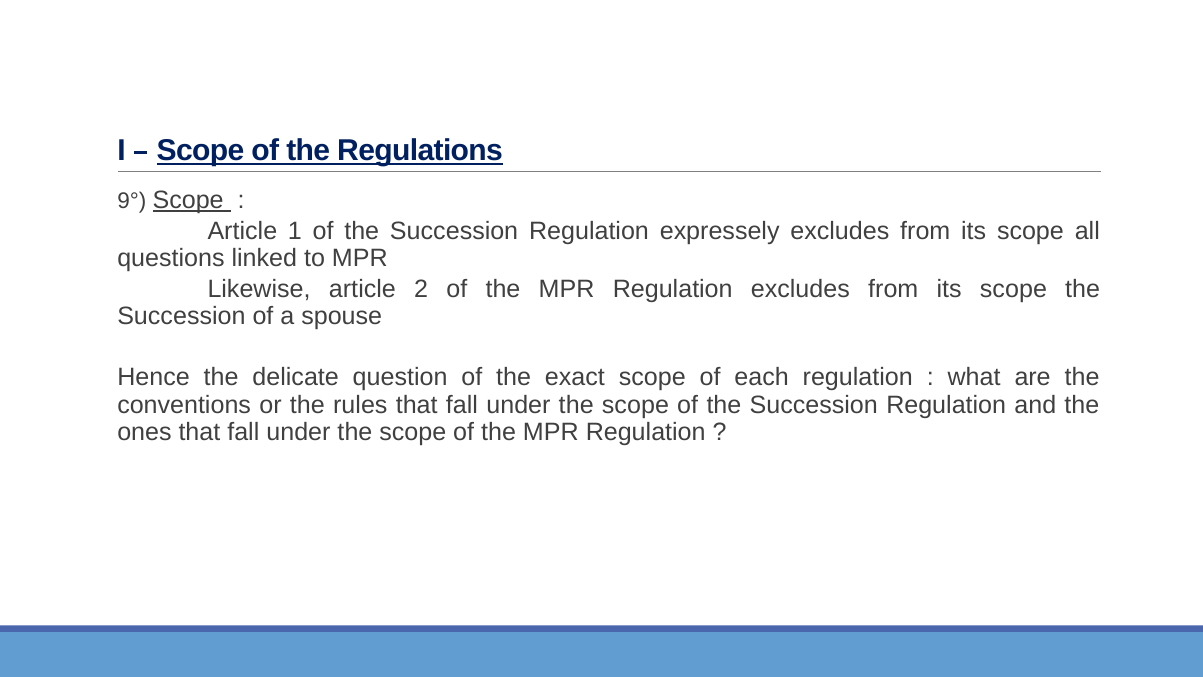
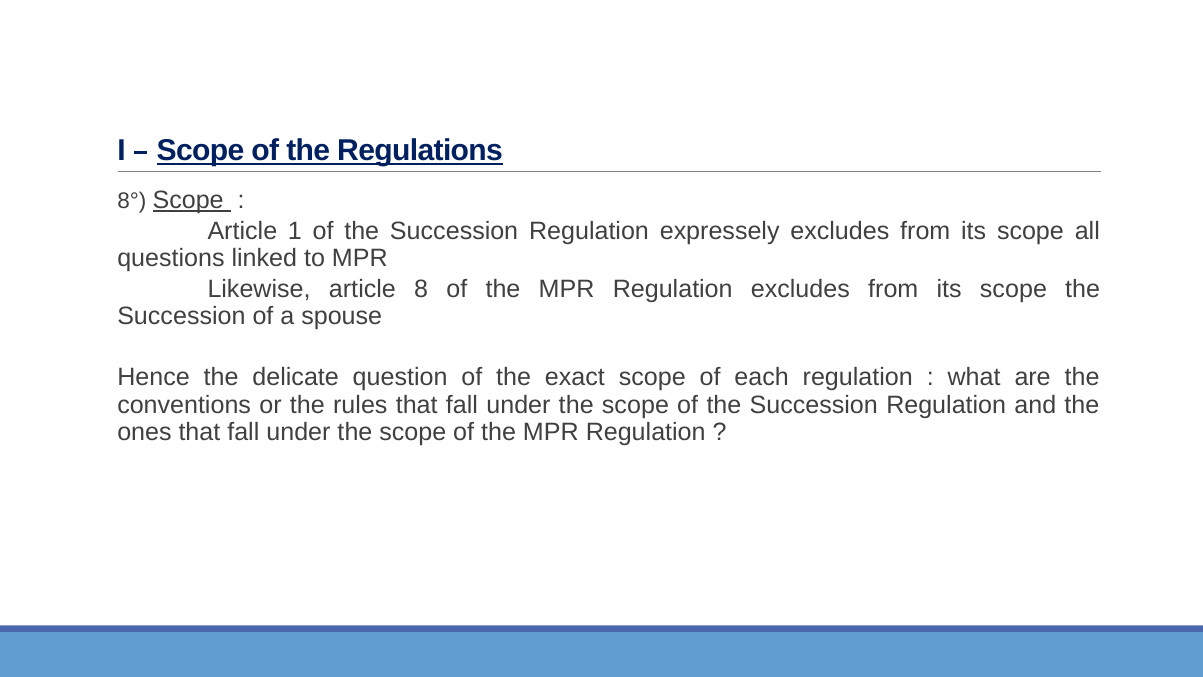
9°: 9° -> 8° (132, 201)
2: 2 -> 8 (421, 289)
